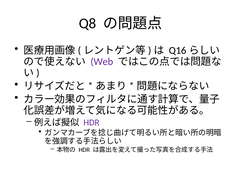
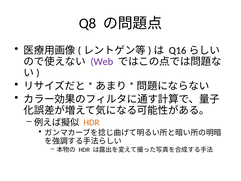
HDR colour: purple -> orange (91, 122)
